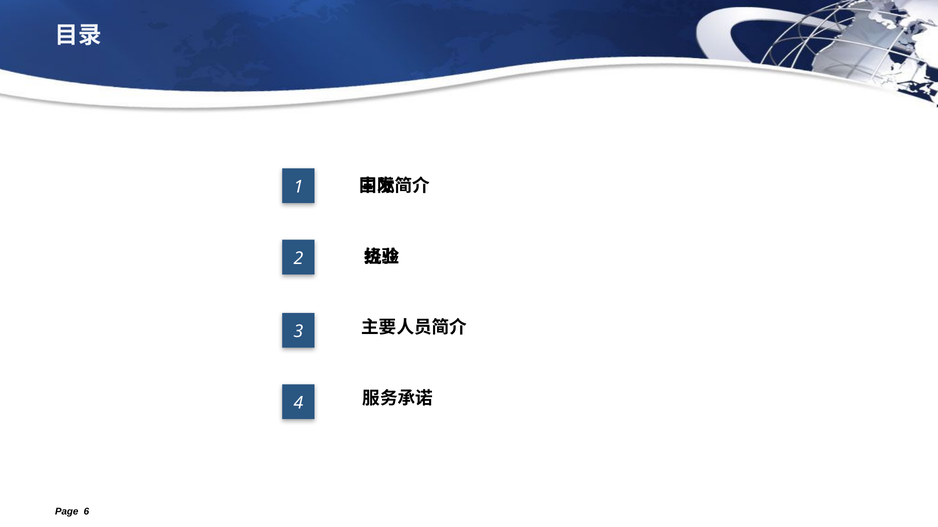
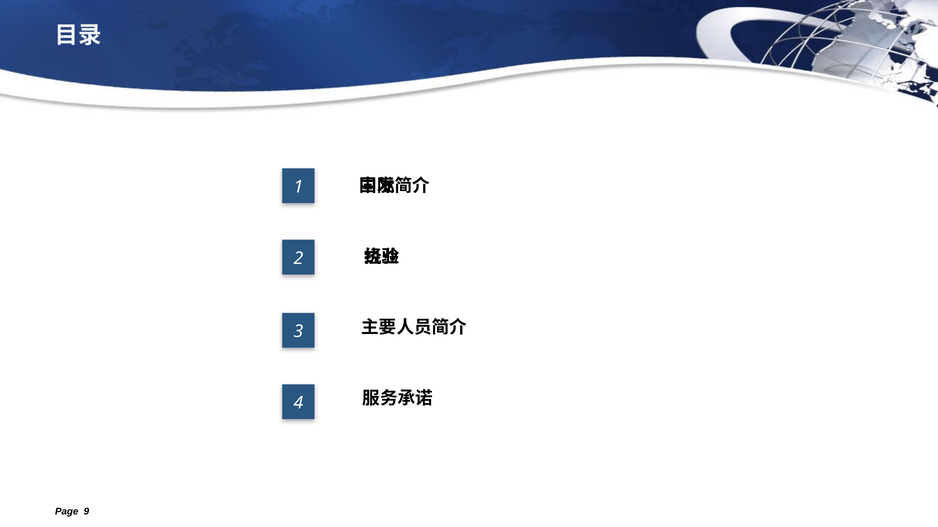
6: 6 -> 9 (86, 512)
